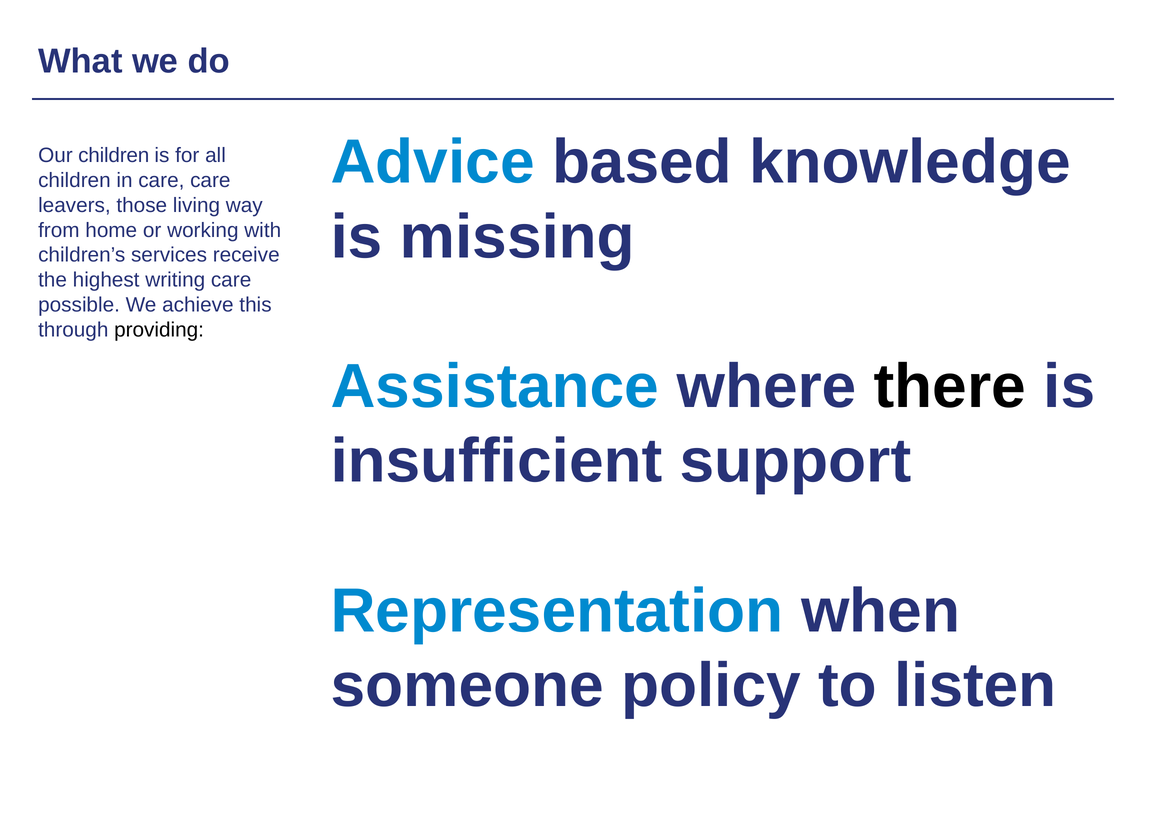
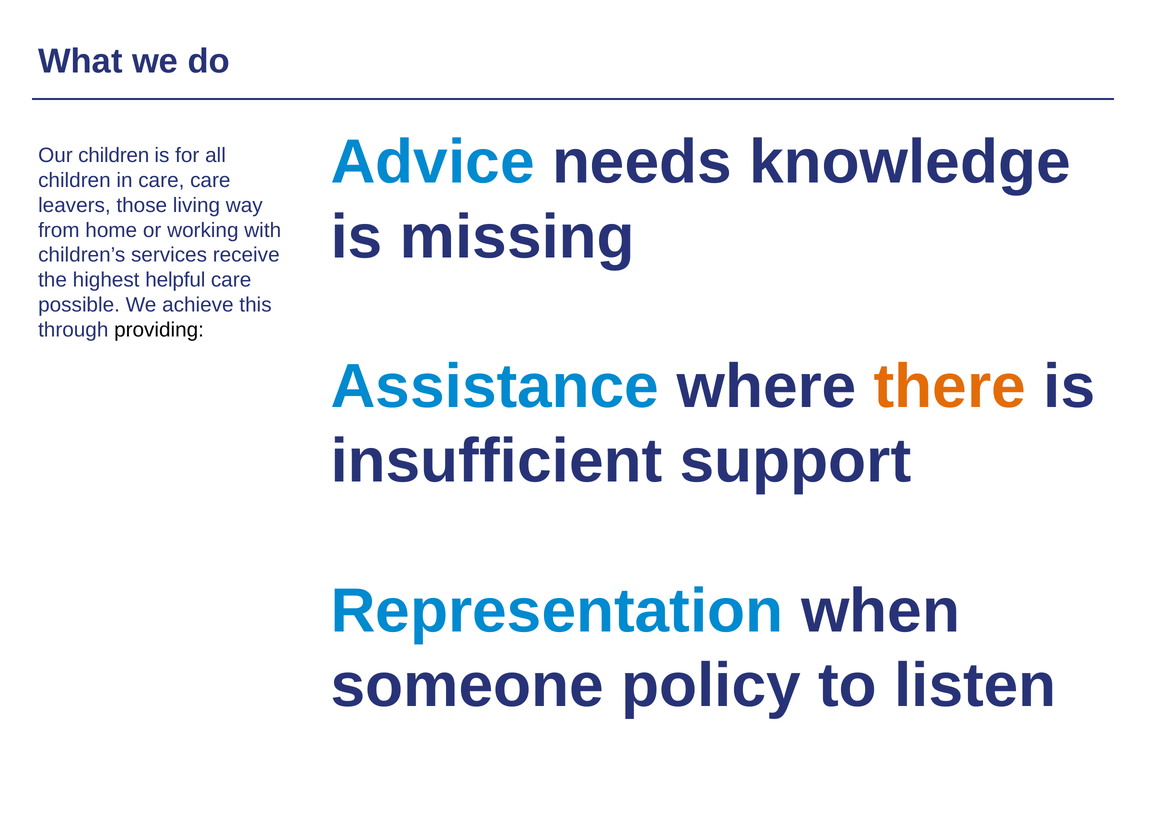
based: based -> needs (642, 162)
writing: writing -> helpful (175, 280)
there colour: black -> orange (950, 386)
